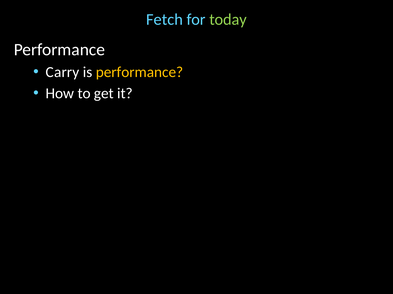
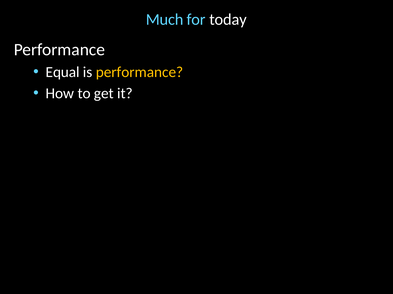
Fetch: Fetch -> Much (165, 19)
today colour: light green -> white (228, 19)
Carry: Carry -> Equal (63, 72)
